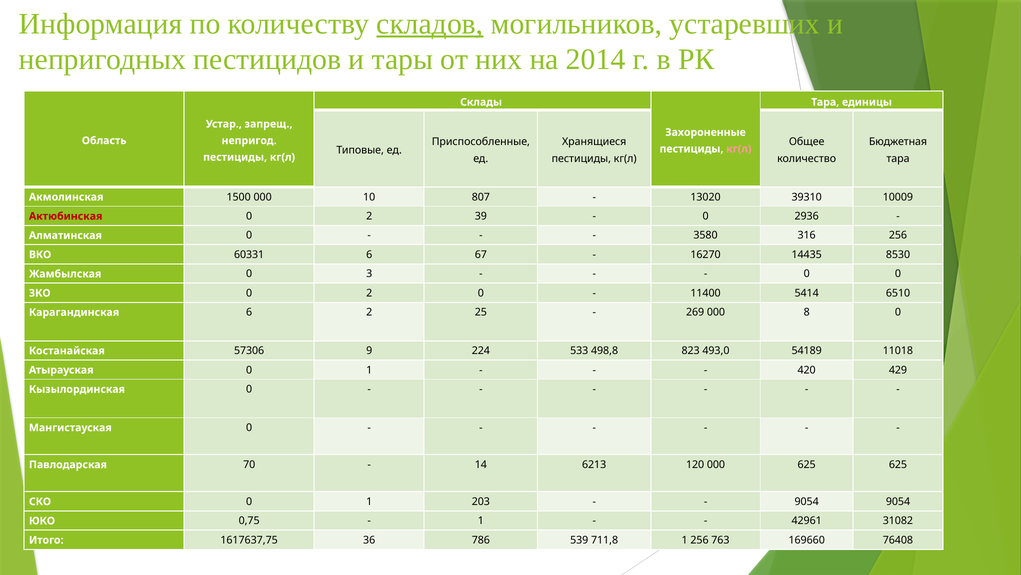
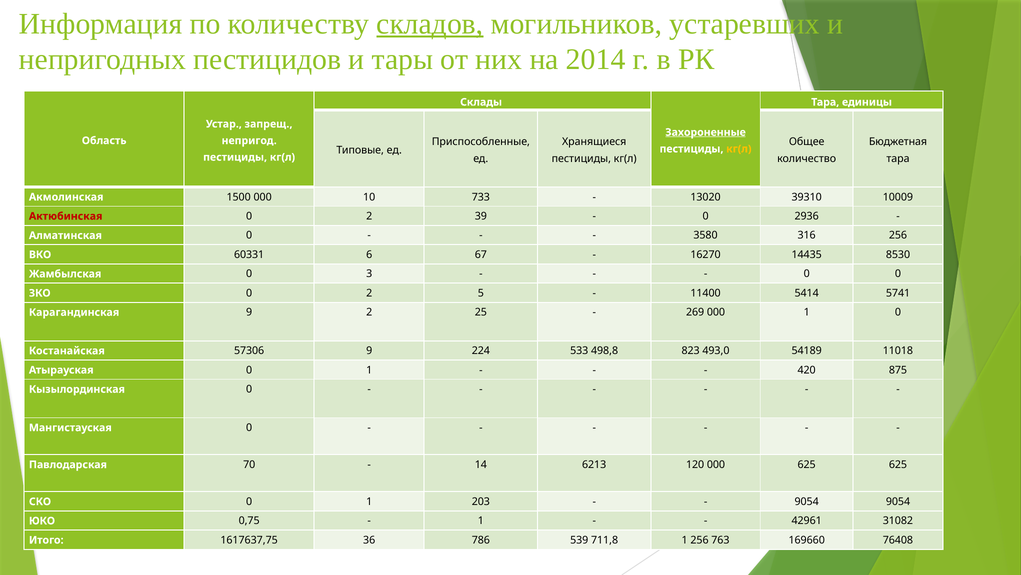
Захороненные underline: none -> present (706, 132)
кг(л colour: pink -> yellow (739, 149)
807: 807 -> 733 (481, 197)
2 0: 0 -> 5 (481, 293)
6510: 6510 -> 5741 (898, 293)
Карагандинская 6: 6 -> 9 (249, 312)
000 8: 8 -> 1 (807, 312)
429: 429 -> 875 (898, 370)
